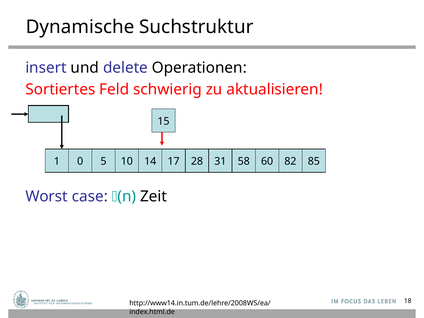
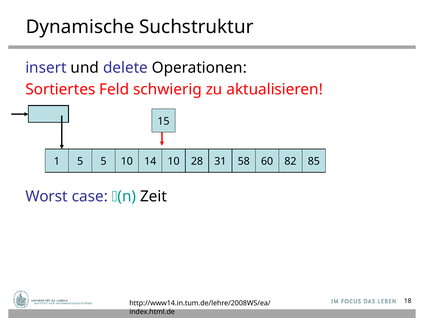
1 0: 0 -> 5 (80, 161)
17: 17 -> 10 (174, 161)
